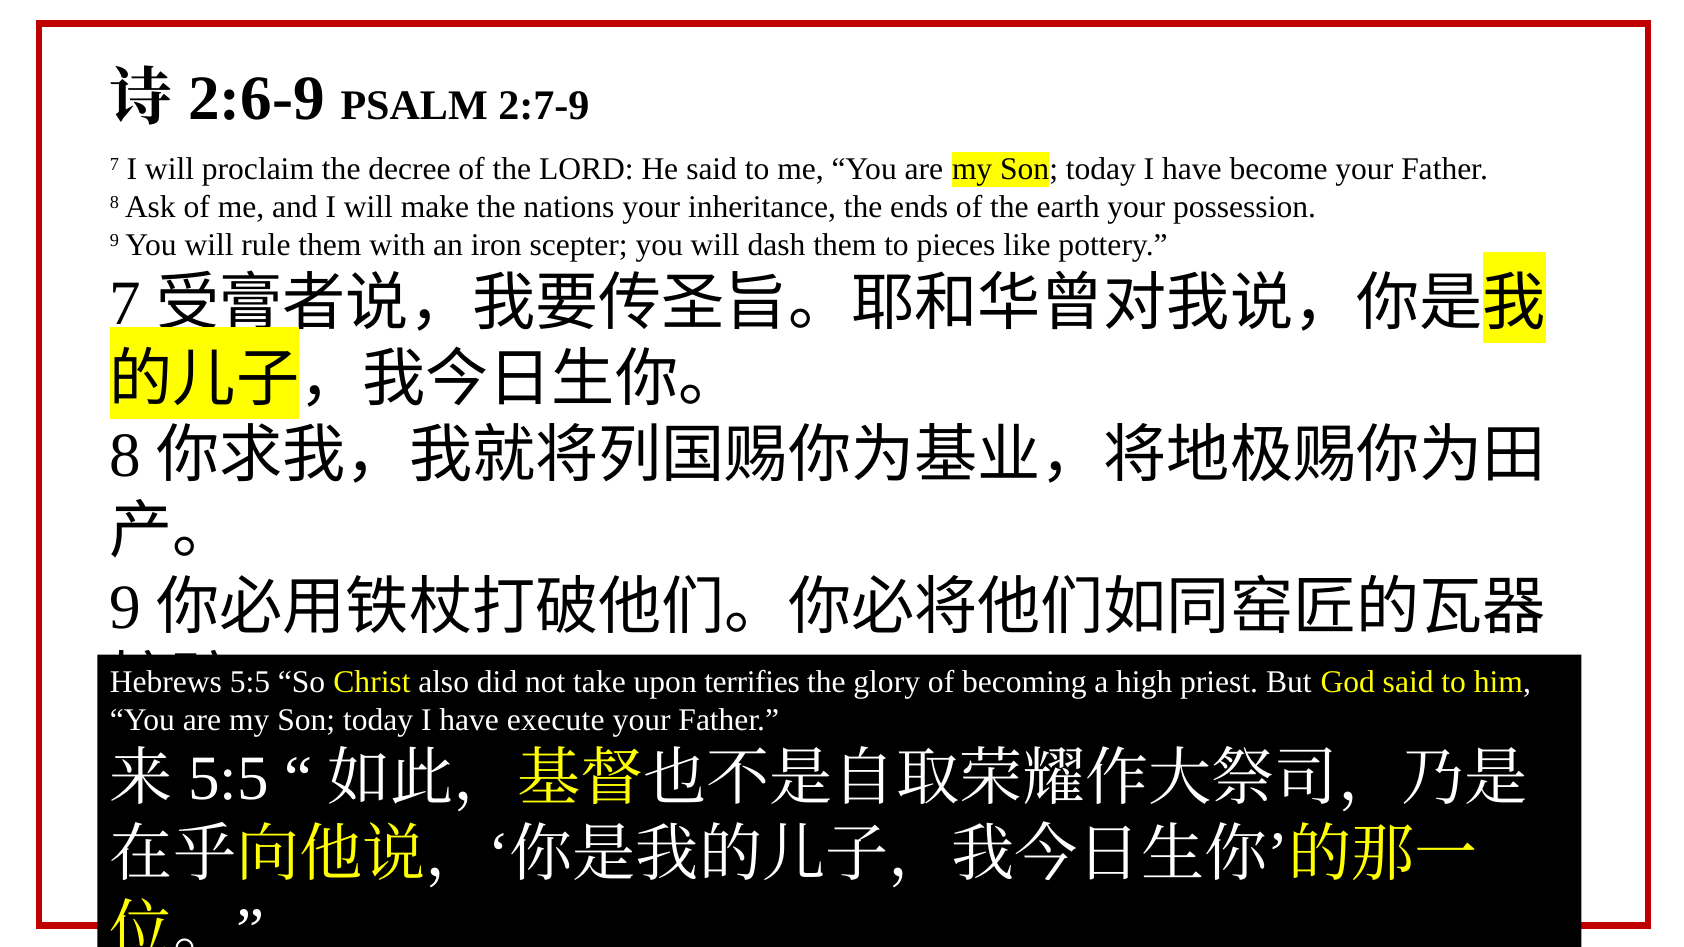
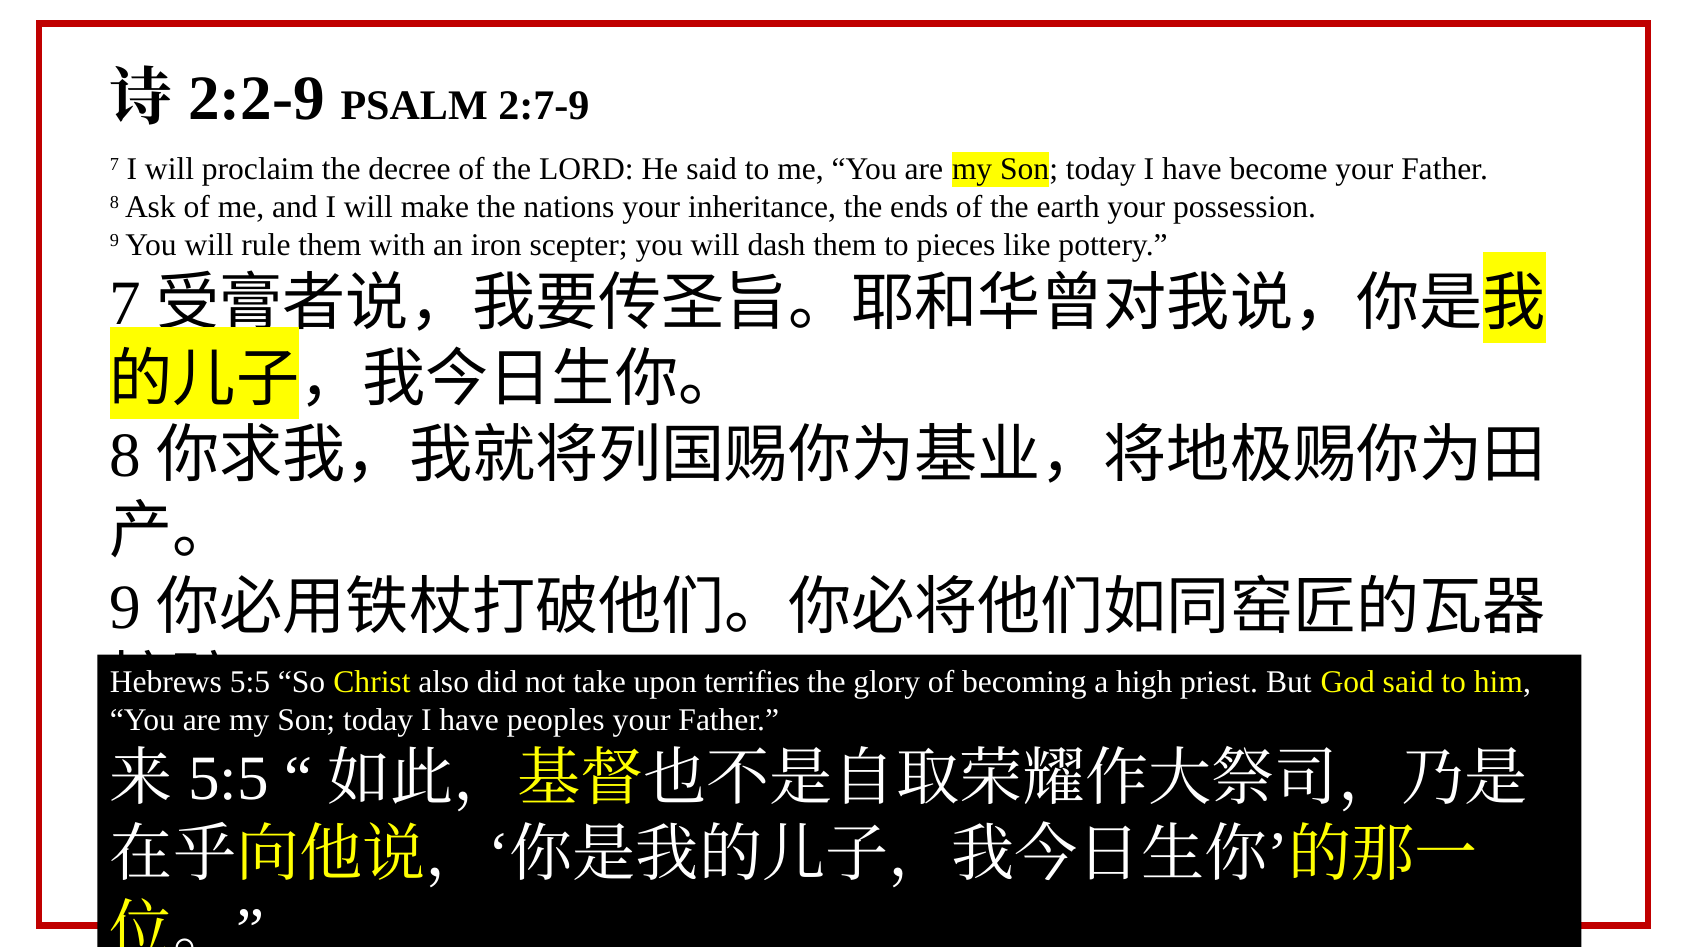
2:6-9: 2:6-9 -> 2:2-9 (256, 98)
execute: execute -> peoples (556, 720)
